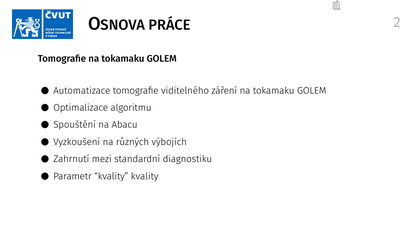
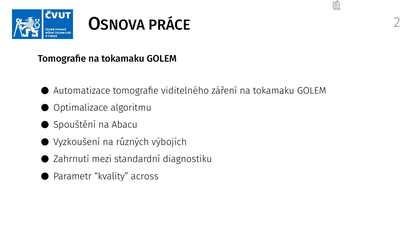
kvality kvality: kvality -> across (145, 176)
